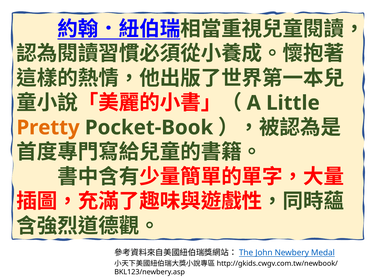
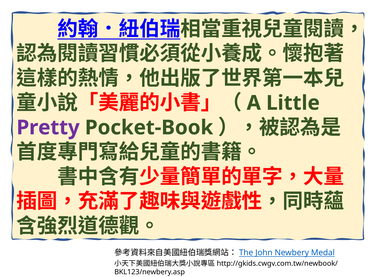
Pretty colour: orange -> purple (48, 127)
